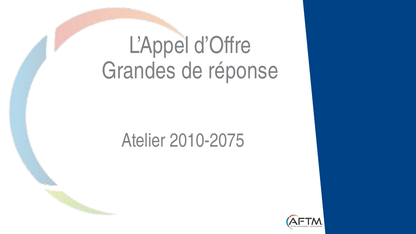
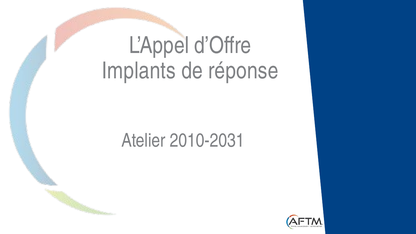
Grandes: Grandes -> Implants (139, 71)
2010-2075: 2010-2075 -> 2010-2031 (207, 140)
